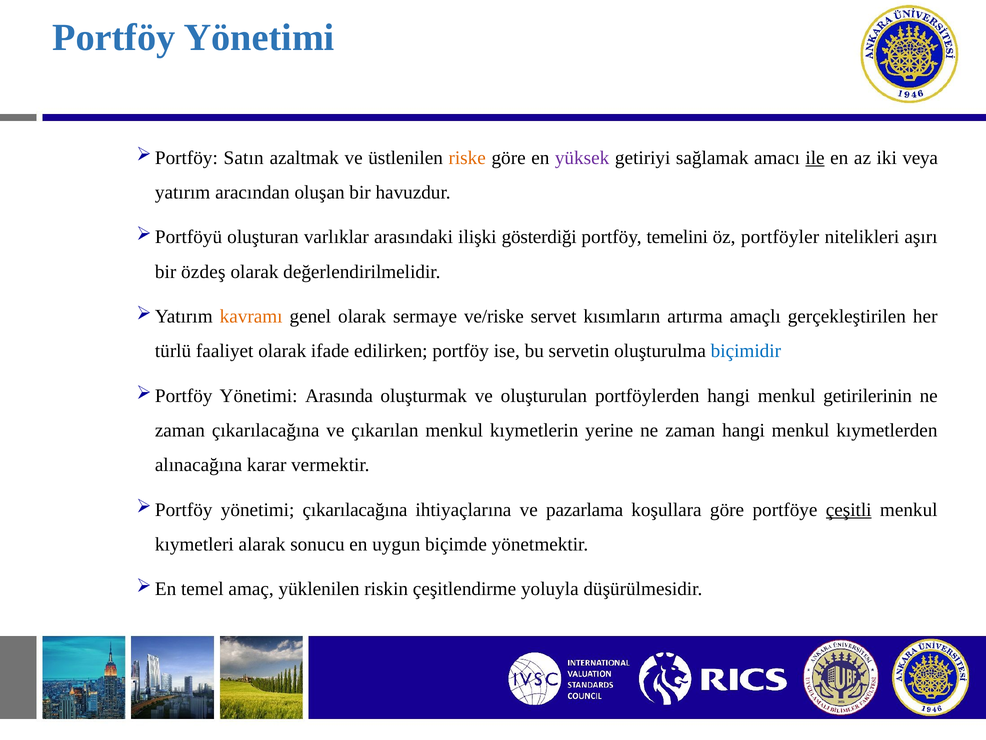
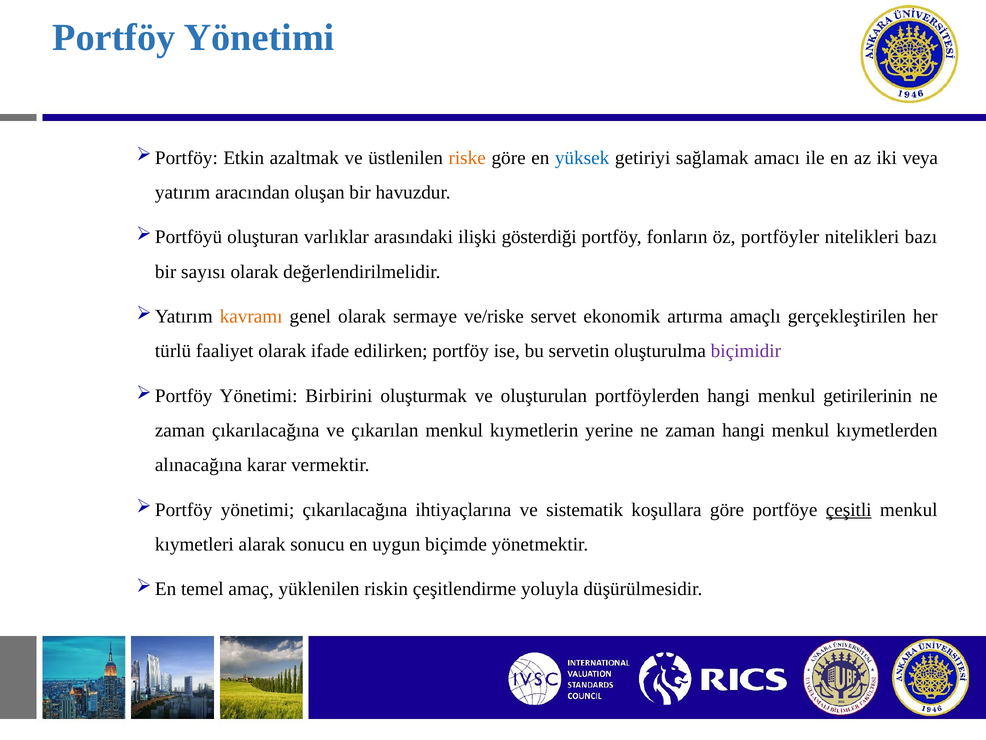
Satın: Satın -> Etkin (244, 158)
yüksek colour: purple -> blue (582, 158)
ile underline: present -> none (815, 158)
temelini: temelini -> fonların (677, 237)
aşırı: aşırı -> bazı (921, 237)
özdeş: özdeş -> sayısı (203, 271)
kısımların: kısımların -> ekonomik (622, 316)
biçimidir colour: blue -> purple (746, 351)
Arasında: Arasında -> Birbirini (339, 396)
pazarlama: pazarlama -> sistematik (585, 509)
